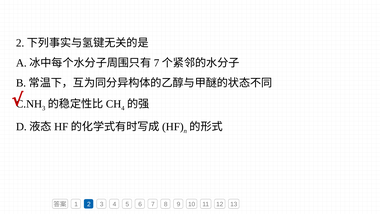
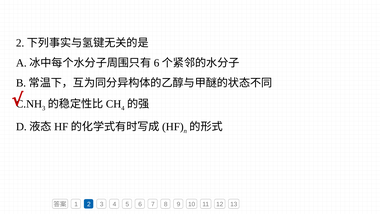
7: 7 -> 6 (157, 63)
